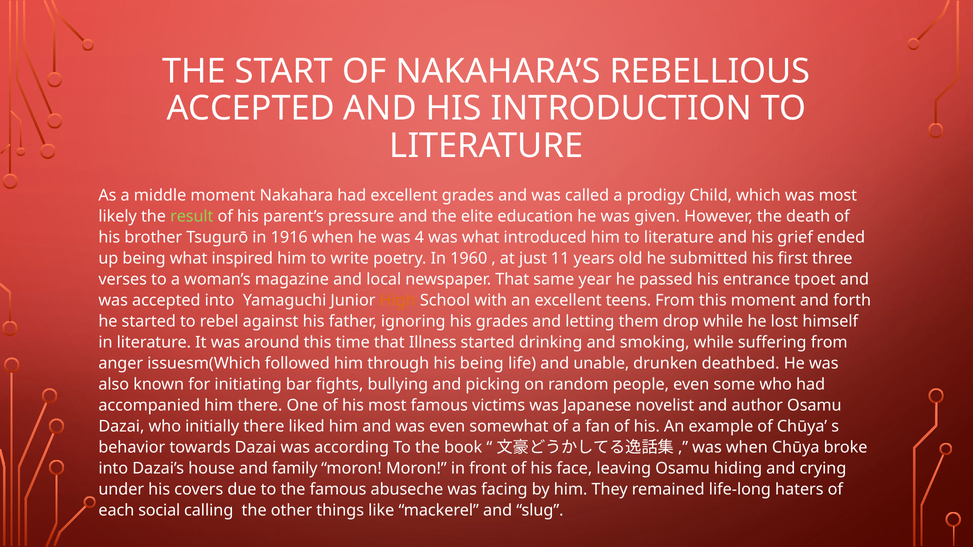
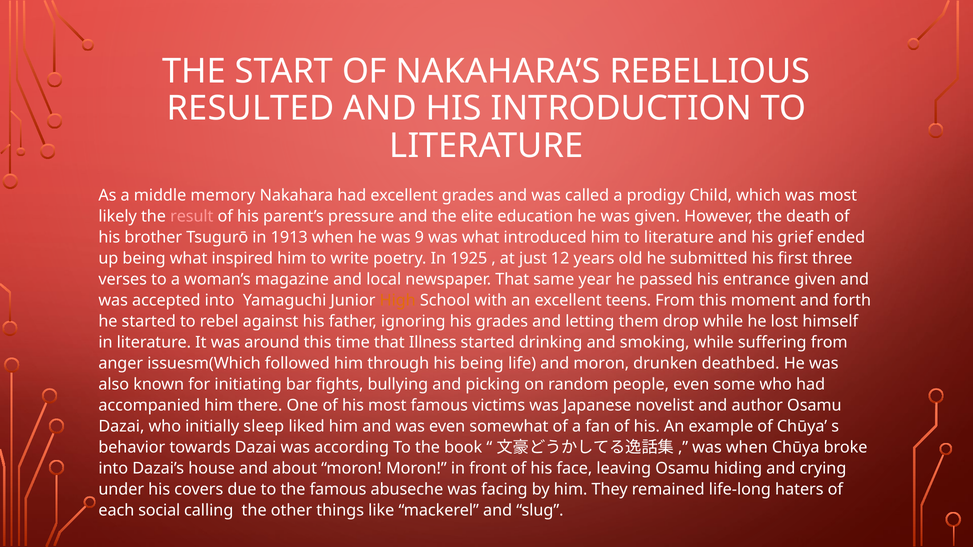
ACCEPTED: ACCEPTED -> RESULTED (250, 109)
middle moment: moment -> memory (223, 196)
result colour: light green -> pink (192, 217)
1916: 1916 -> 1913 (289, 238)
4: 4 -> 9 (419, 238)
1960: 1960 -> 1925 (469, 259)
11: 11 -> 12 (560, 259)
entrance tpoet: tpoet -> given (815, 280)
and unable: unable -> moron (601, 364)
initially there: there -> sleep (264, 427)
family: family -> about (295, 469)
